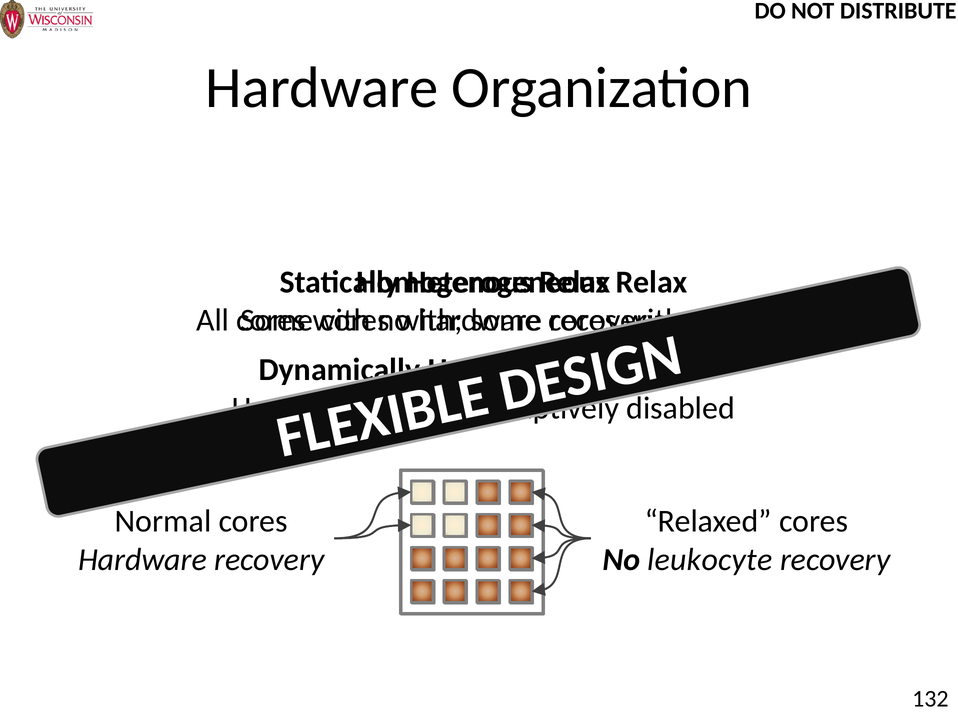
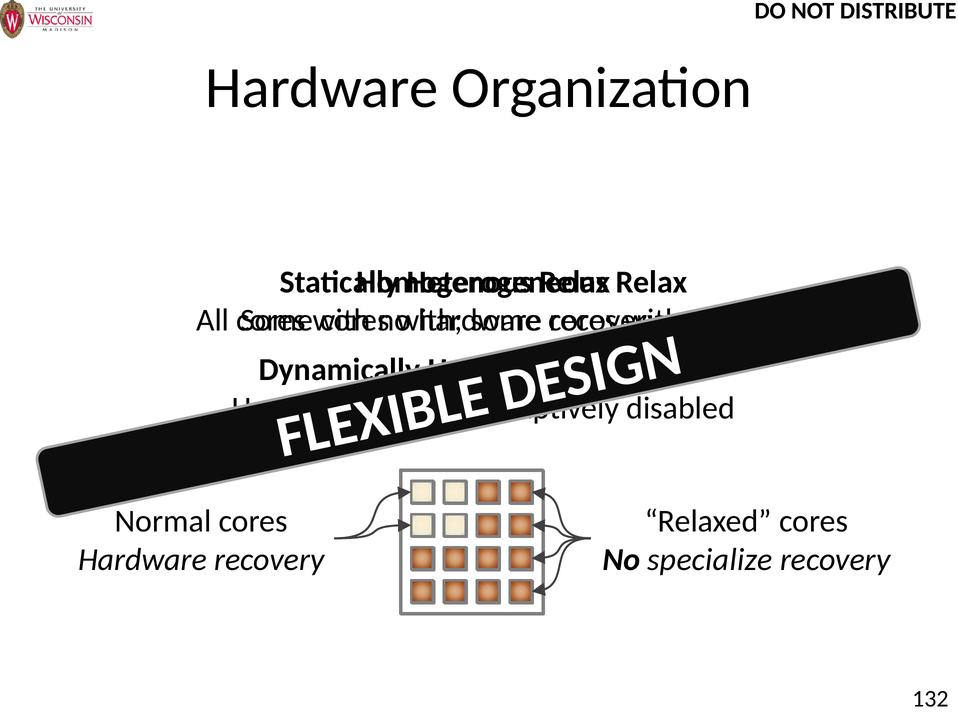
leukocyte: leukocyte -> specialize (710, 560)
